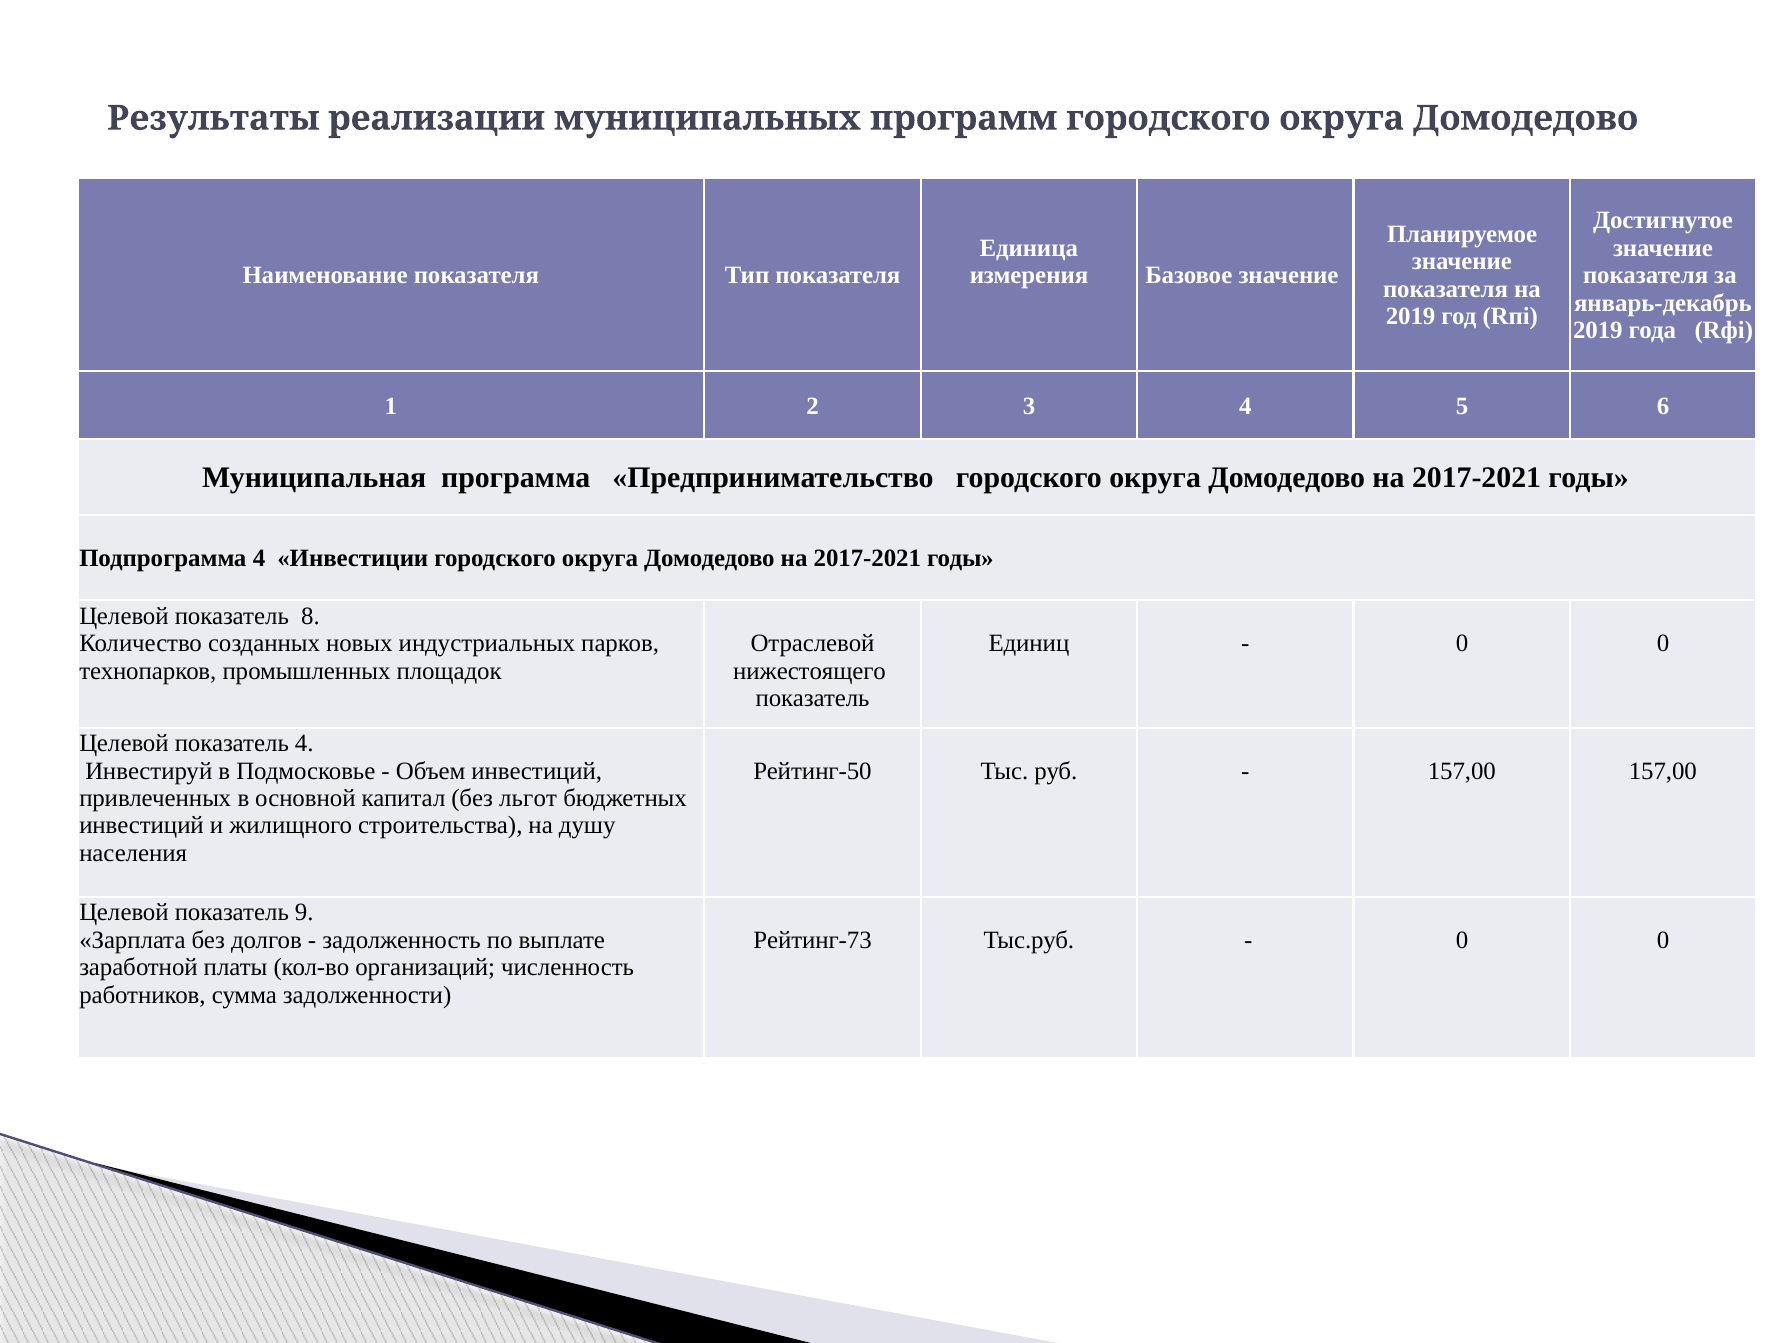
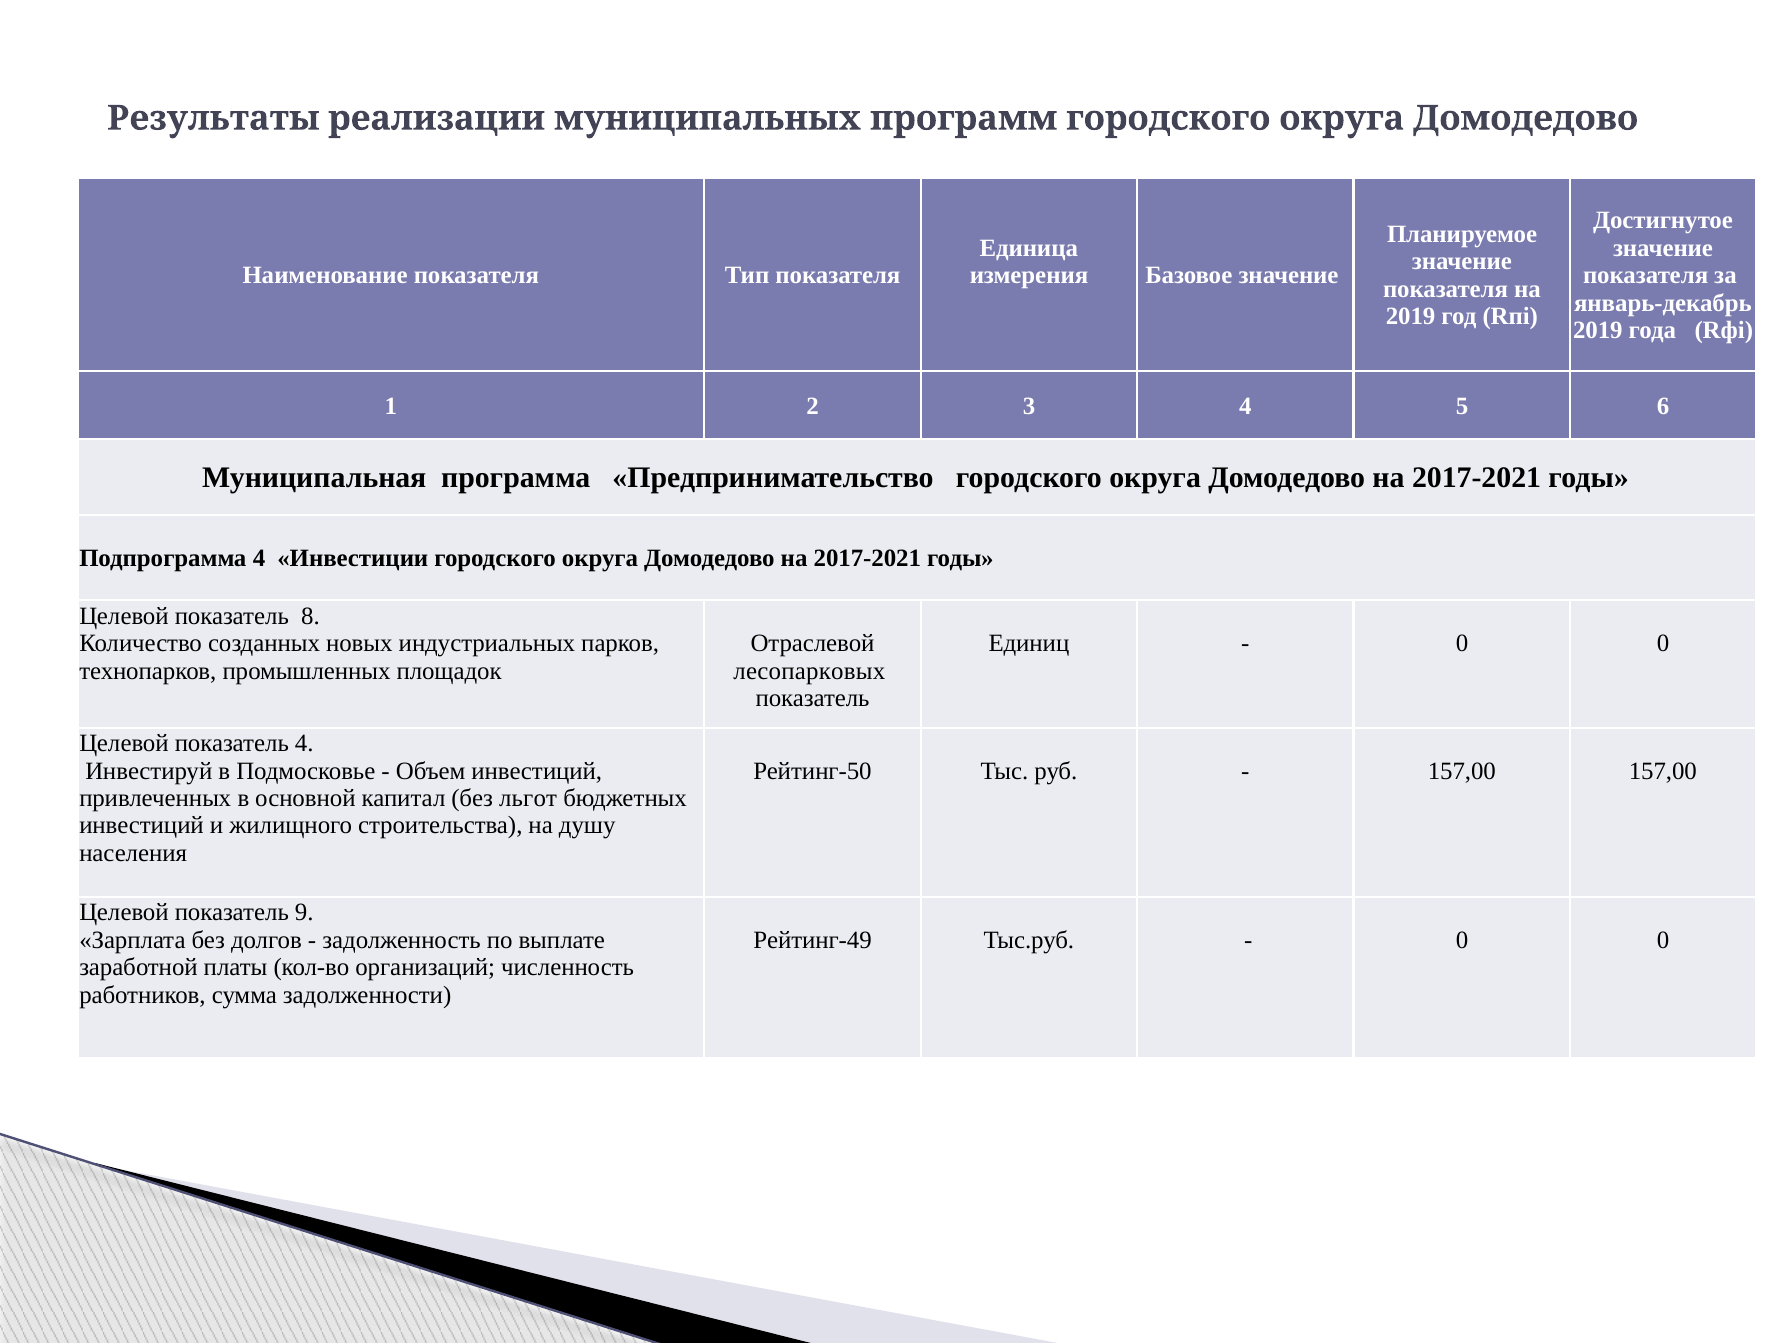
нижестоящего: нижестоящего -> лесопарковых (809, 671)
Рейтинг-73: Рейтинг-73 -> Рейтинг-49 (813, 940)
